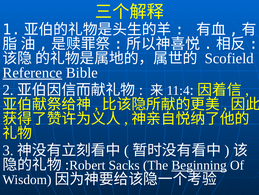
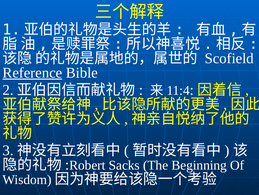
Beginning underline: present -> none (199, 165)
